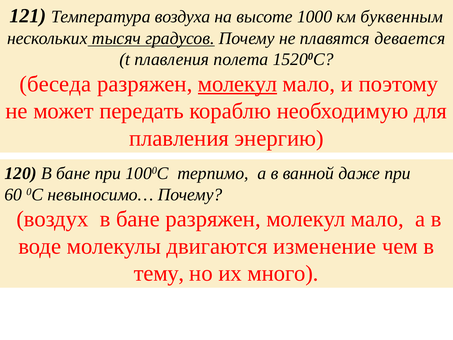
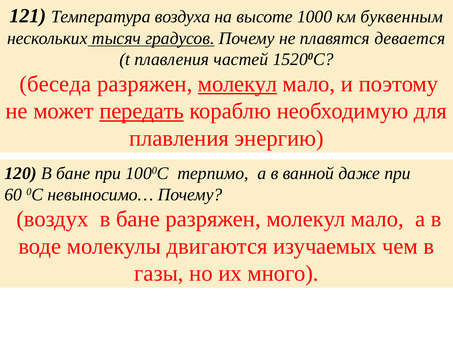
полета: полета -> частей (241, 59)
передать underline: none -> present (142, 111)
изменение: изменение -> изучаемых (325, 246)
тему: тему -> газы (159, 273)
